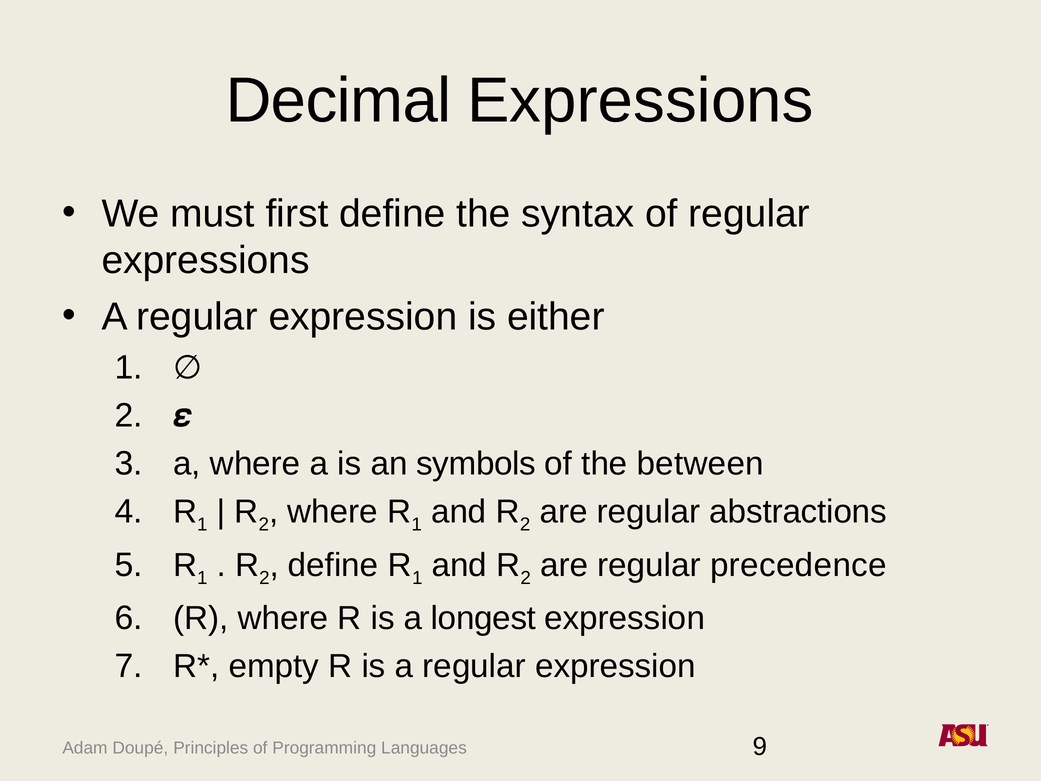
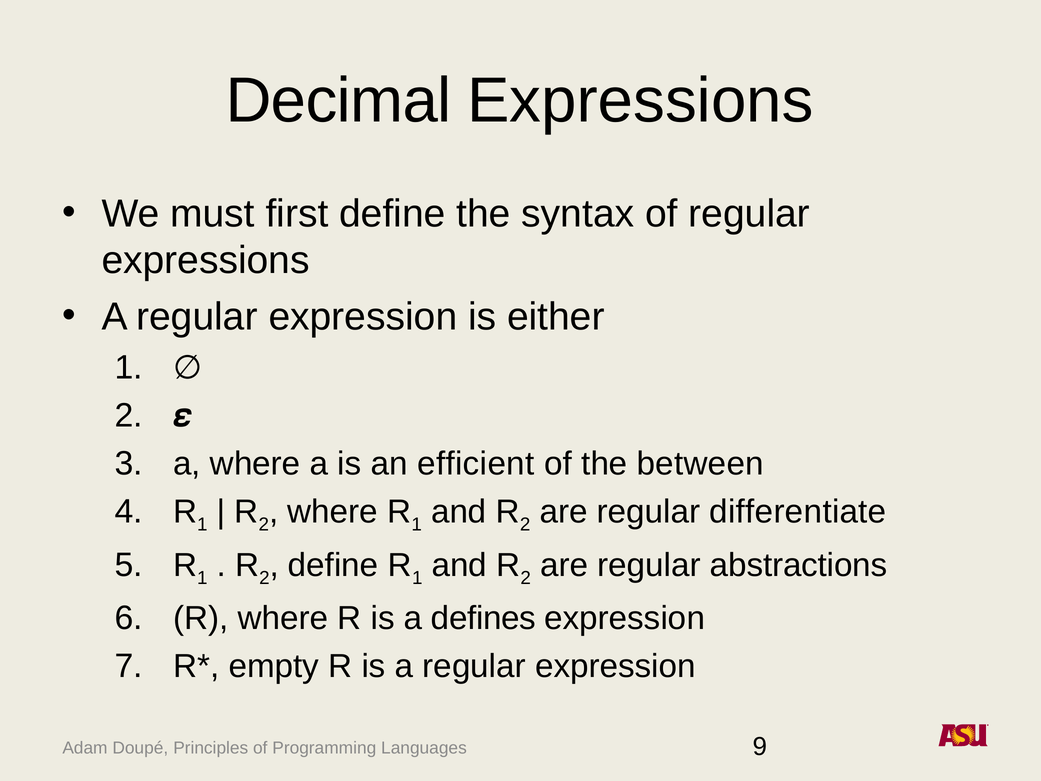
symbols: symbols -> efficient (476, 464)
abstractions: abstractions -> differentiate (798, 512)
precedence: precedence -> abstractions (799, 565)
longest: longest -> defines (483, 618)
